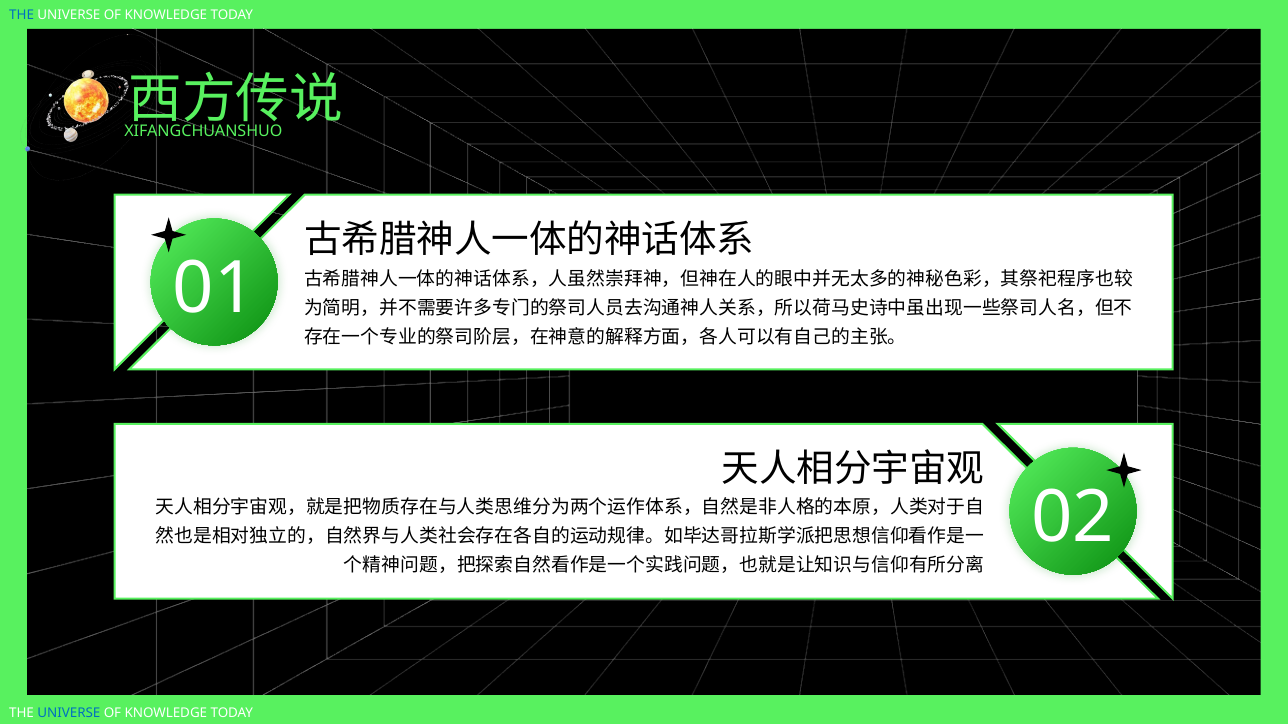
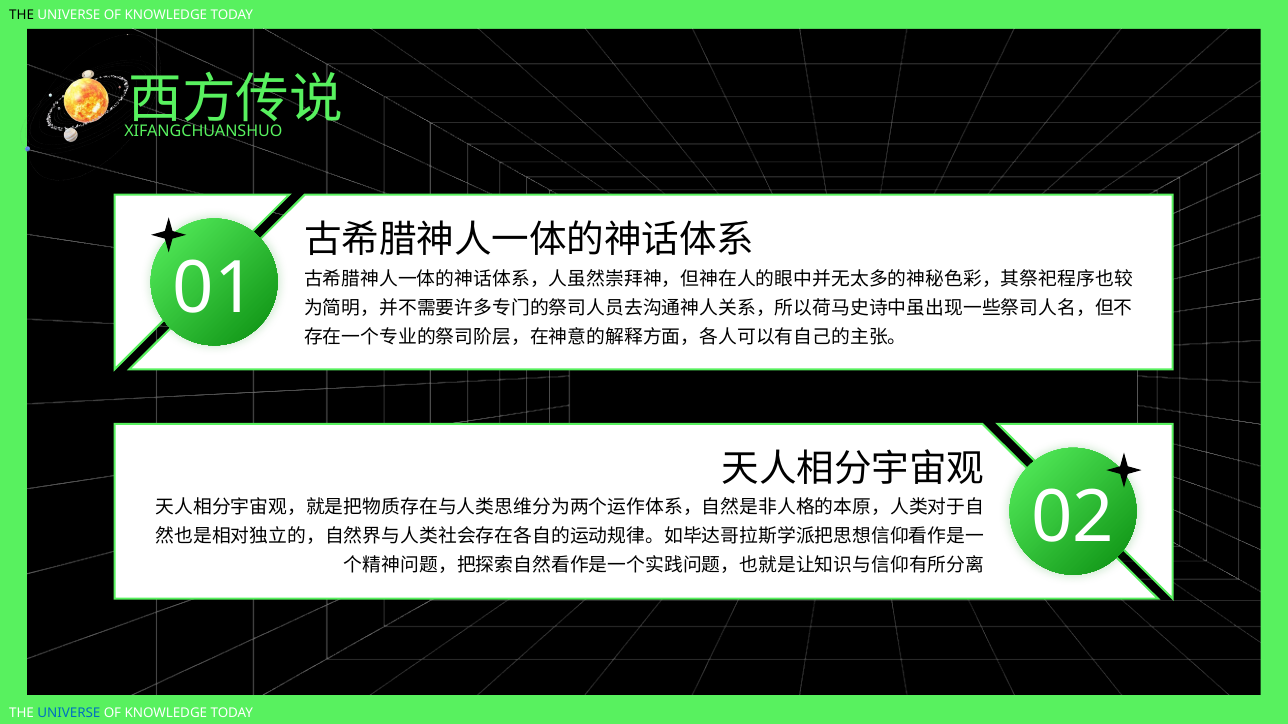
THE colour: blue -> black (22, 15)
